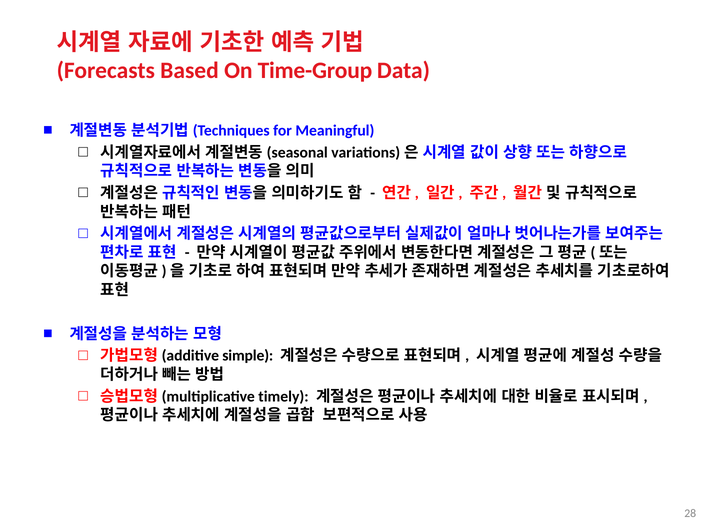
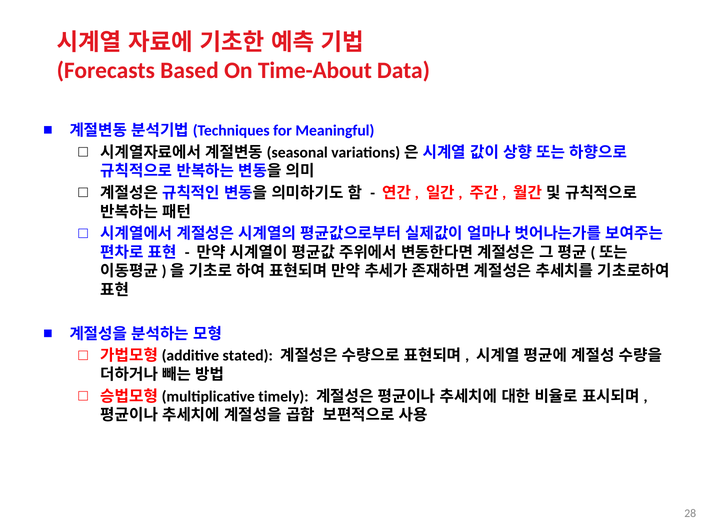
Time-Group: Time-Group -> Time-About (315, 71)
simple: simple -> stated (248, 356)
